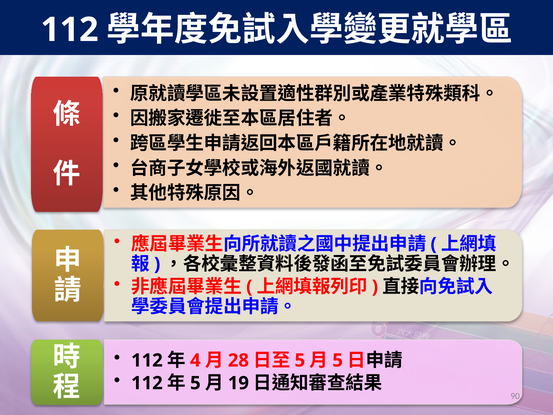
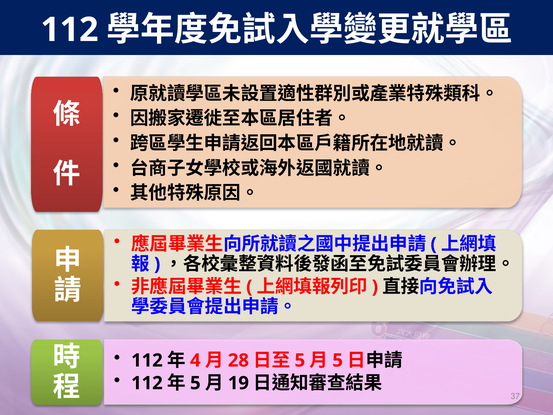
90: 90 -> 37 (515, 396)
